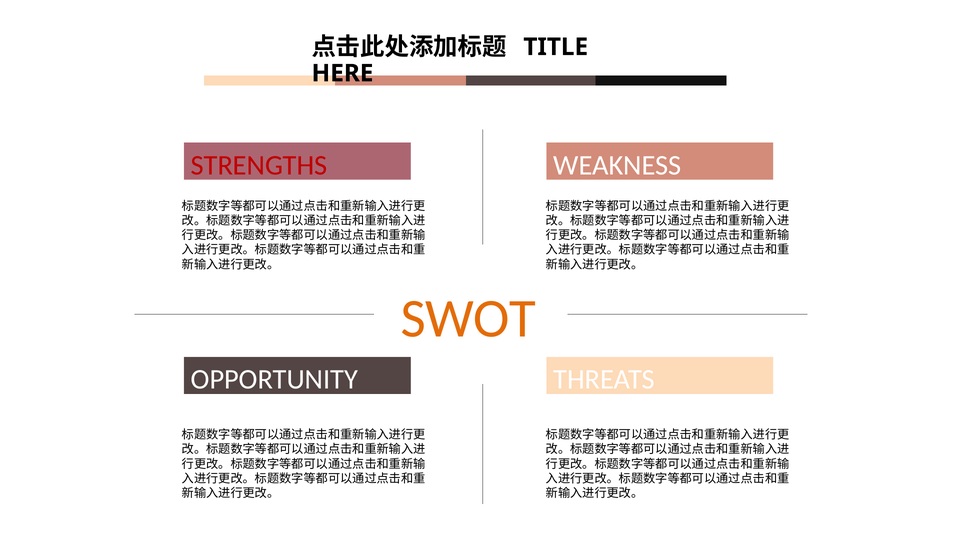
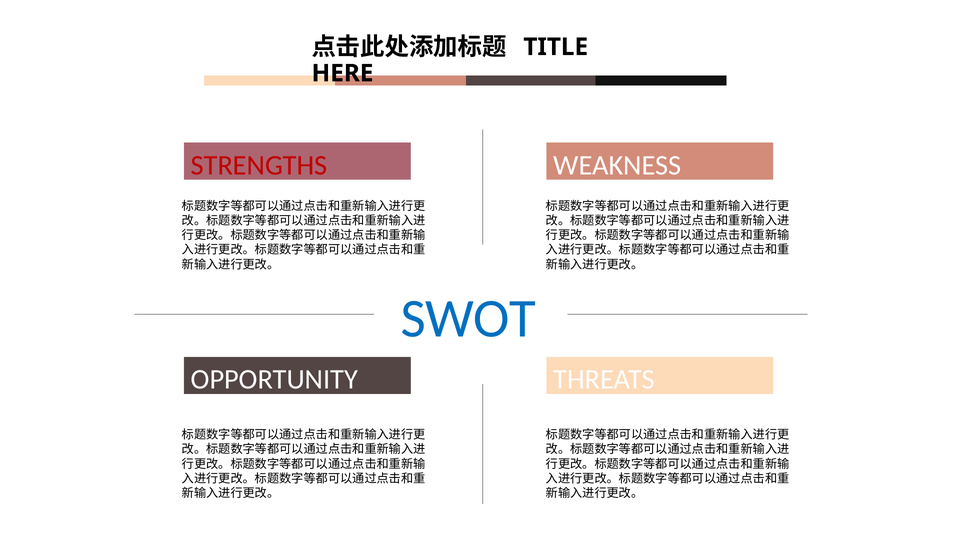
SWOT colour: orange -> blue (468, 319)
